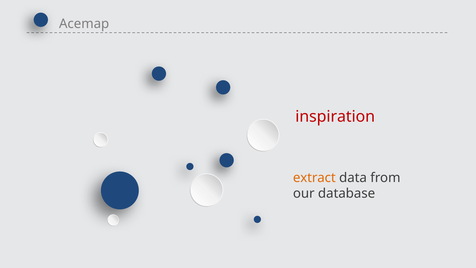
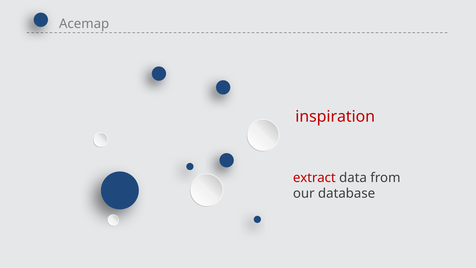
extract colour: orange -> red (314, 178)
